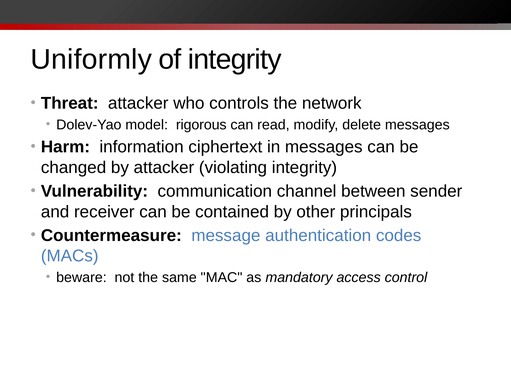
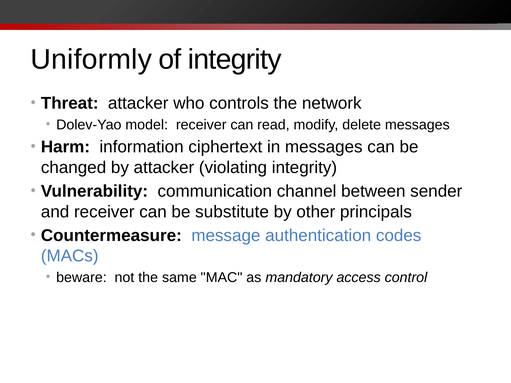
model rigorous: rigorous -> receiver (201, 125)
contained: contained -> substitute (232, 212)
